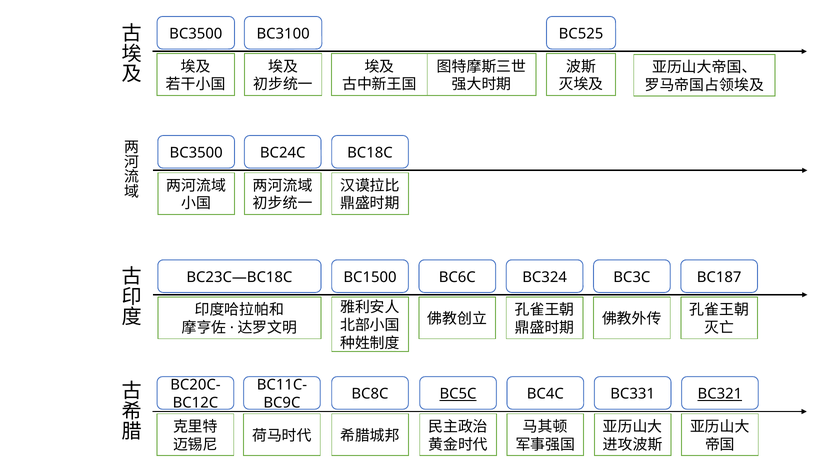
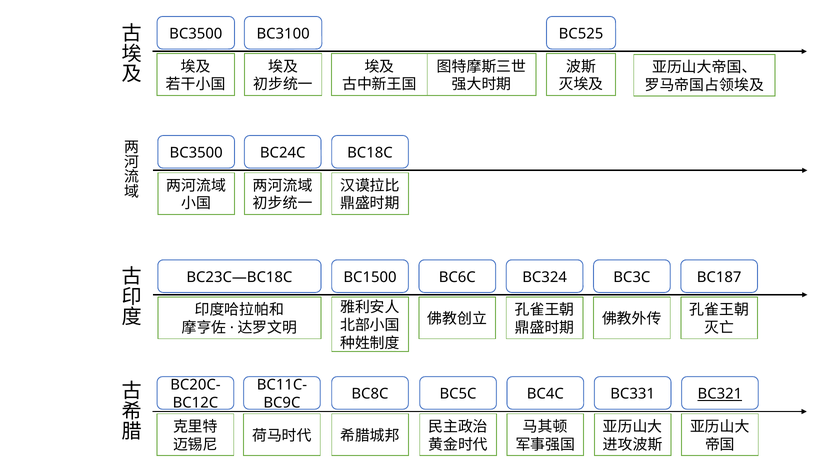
BC5C underline: present -> none (458, 394)
